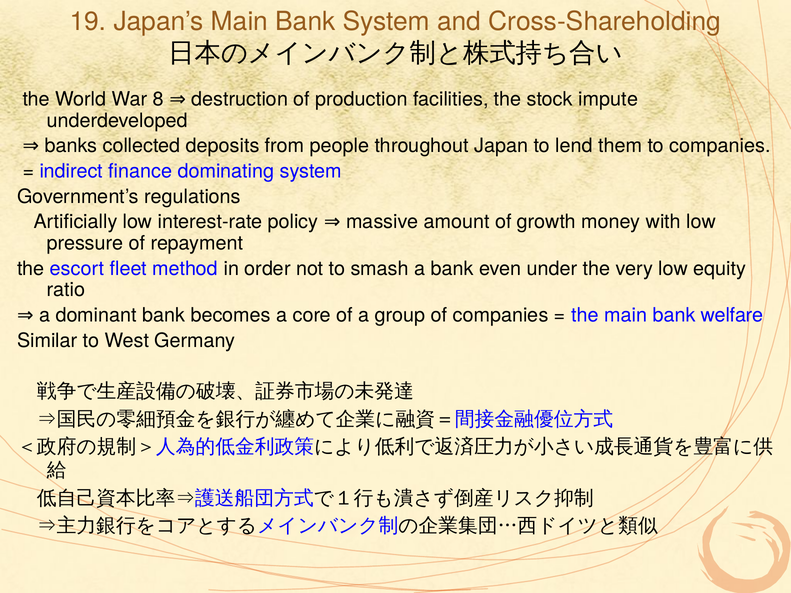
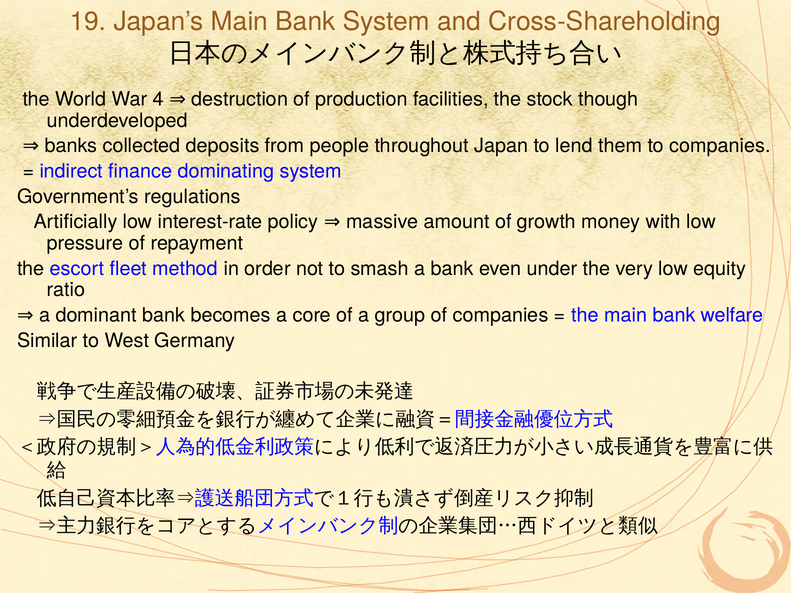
8: 8 -> 4 (158, 99)
impute: impute -> though (608, 99)
